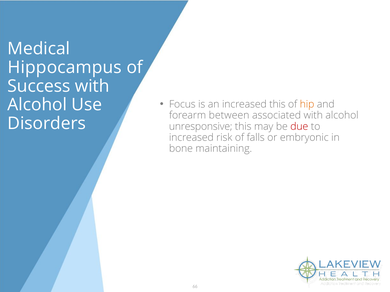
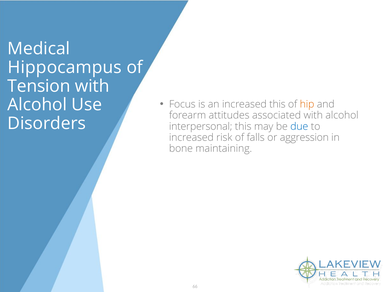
Success: Success -> Tension (39, 86)
between: between -> attitudes (229, 115)
unresponsive: unresponsive -> interpersonal (201, 127)
due colour: red -> blue (299, 127)
embryonic: embryonic -> aggression (304, 138)
